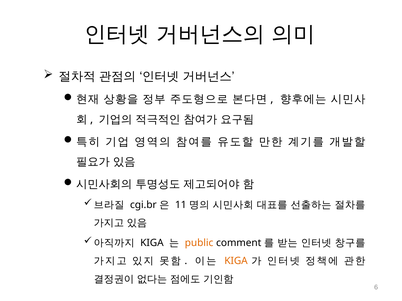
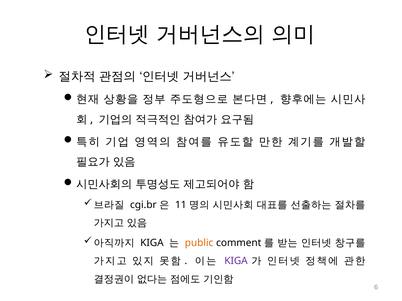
KIGA colour: orange -> purple (236, 261)
